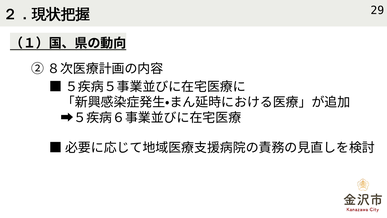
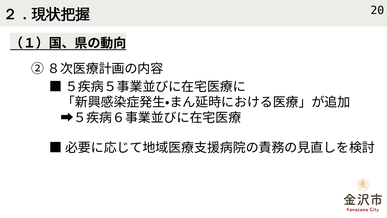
29: 29 -> 20 (377, 10)
